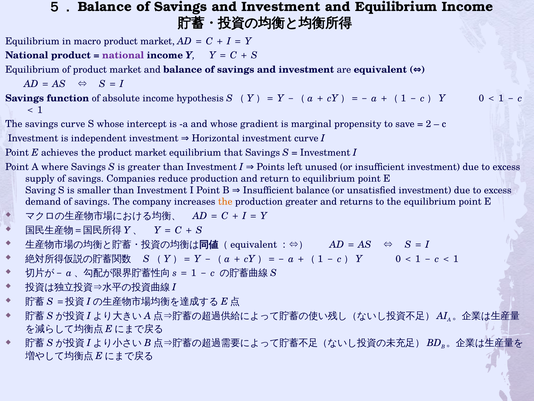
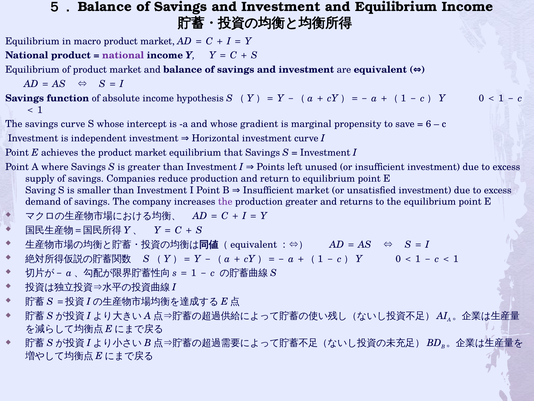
2: 2 -> 6 (428, 124)
Insufficient balance: balance -> market (313, 190)
the colour: orange -> purple (225, 202)
